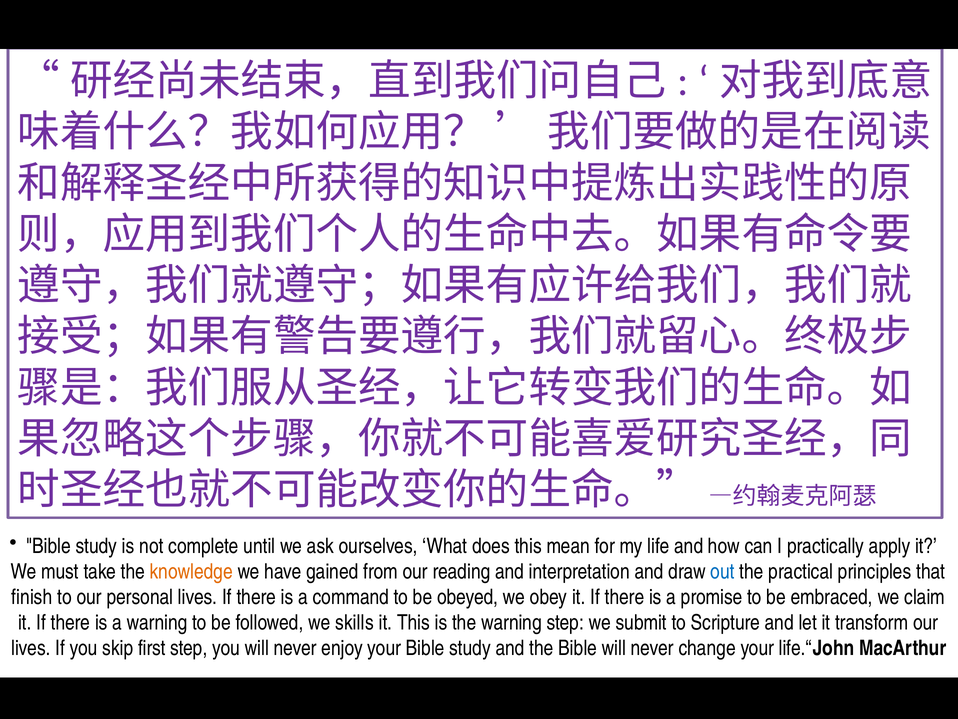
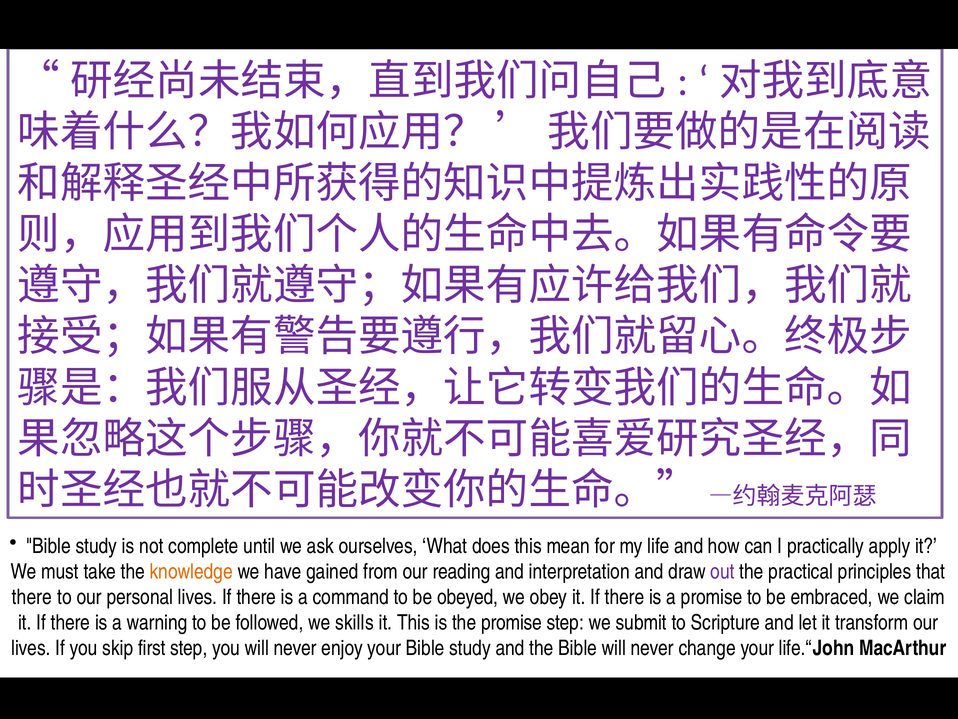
out colour: blue -> purple (723, 571)
finish: finish -> there (32, 597)
the warning: warning -> promise (512, 622)
